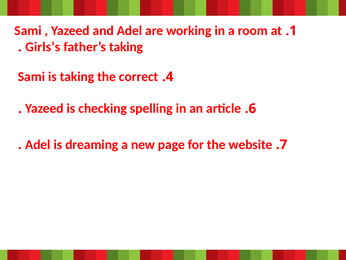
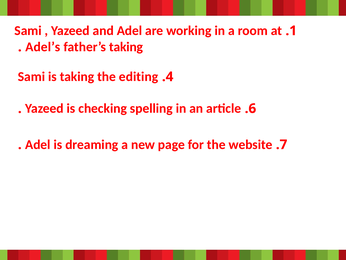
Girls’s: Girls’s -> Adel’s (43, 47)
correct: correct -> editing (139, 77)
